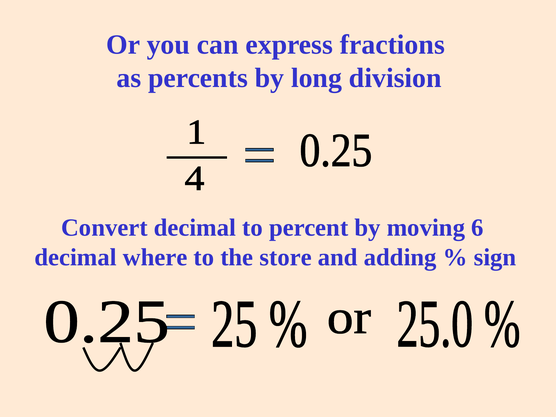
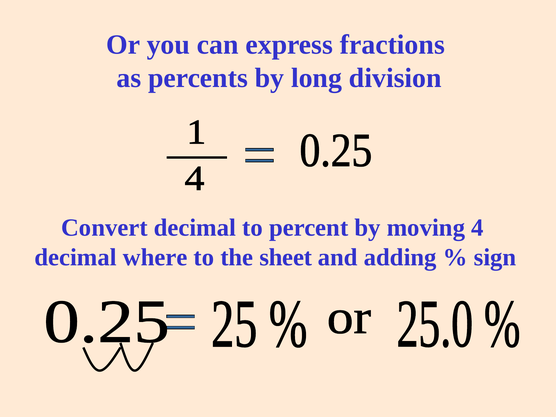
6: 6 -> 4 (477, 228)
store: store -> sheet (286, 257)
